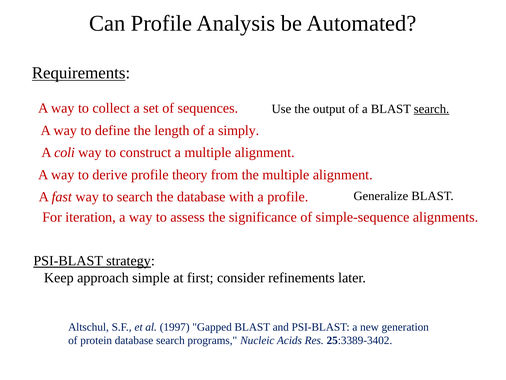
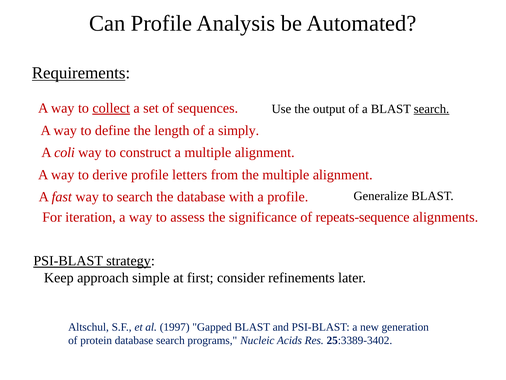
collect underline: none -> present (111, 108)
theory: theory -> letters (190, 174)
simple-sequence: simple-sequence -> repeats-sequence (363, 217)
